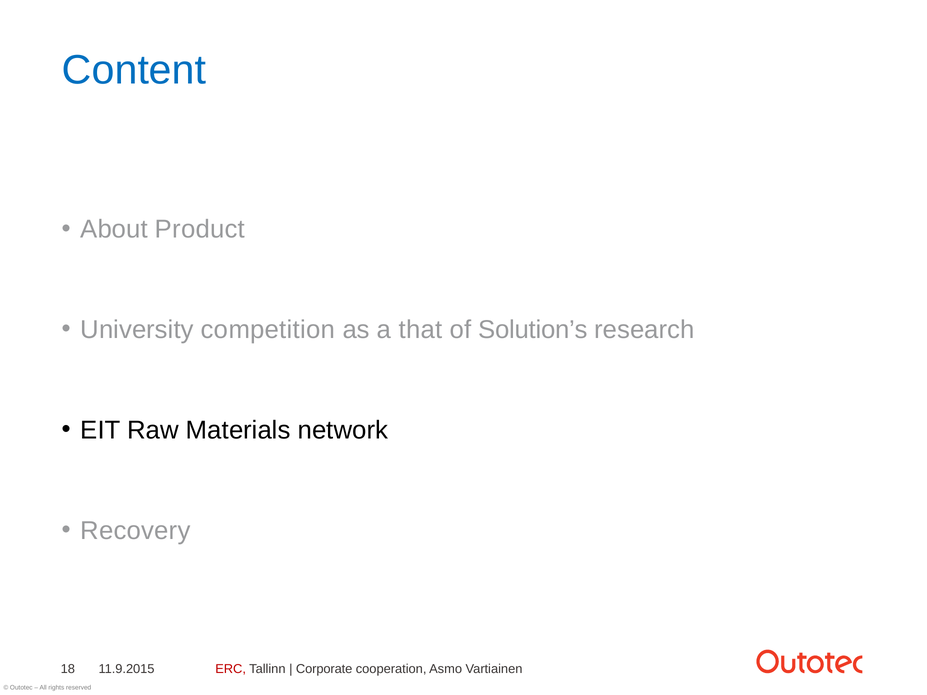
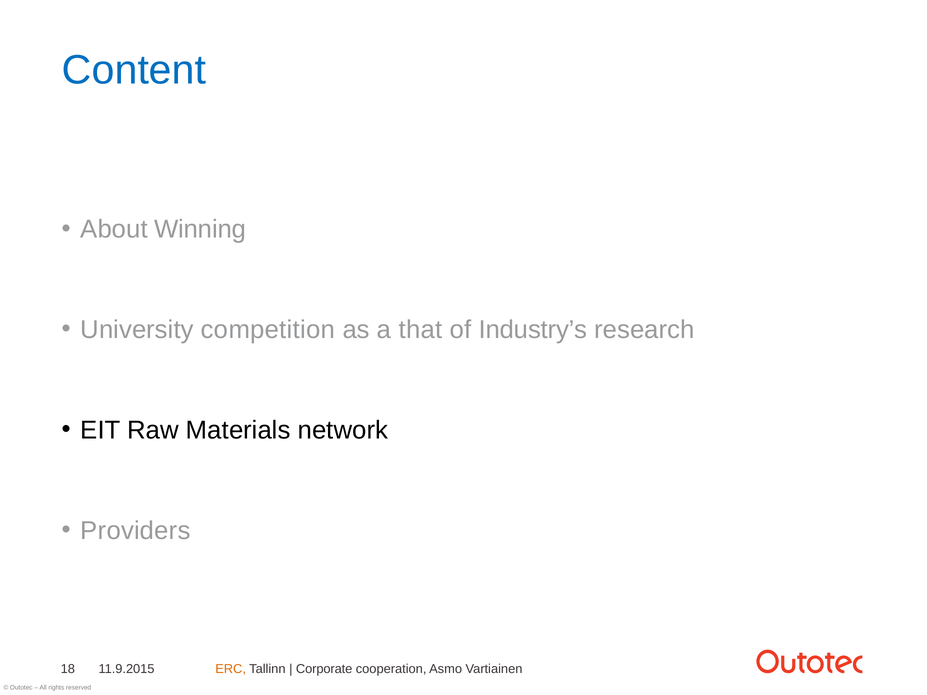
Product: Product -> Winning (200, 230)
Solution’s: Solution’s -> Industry’s (533, 330)
Recovery: Recovery -> Providers (135, 531)
ERC colour: red -> orange (231, 669)
